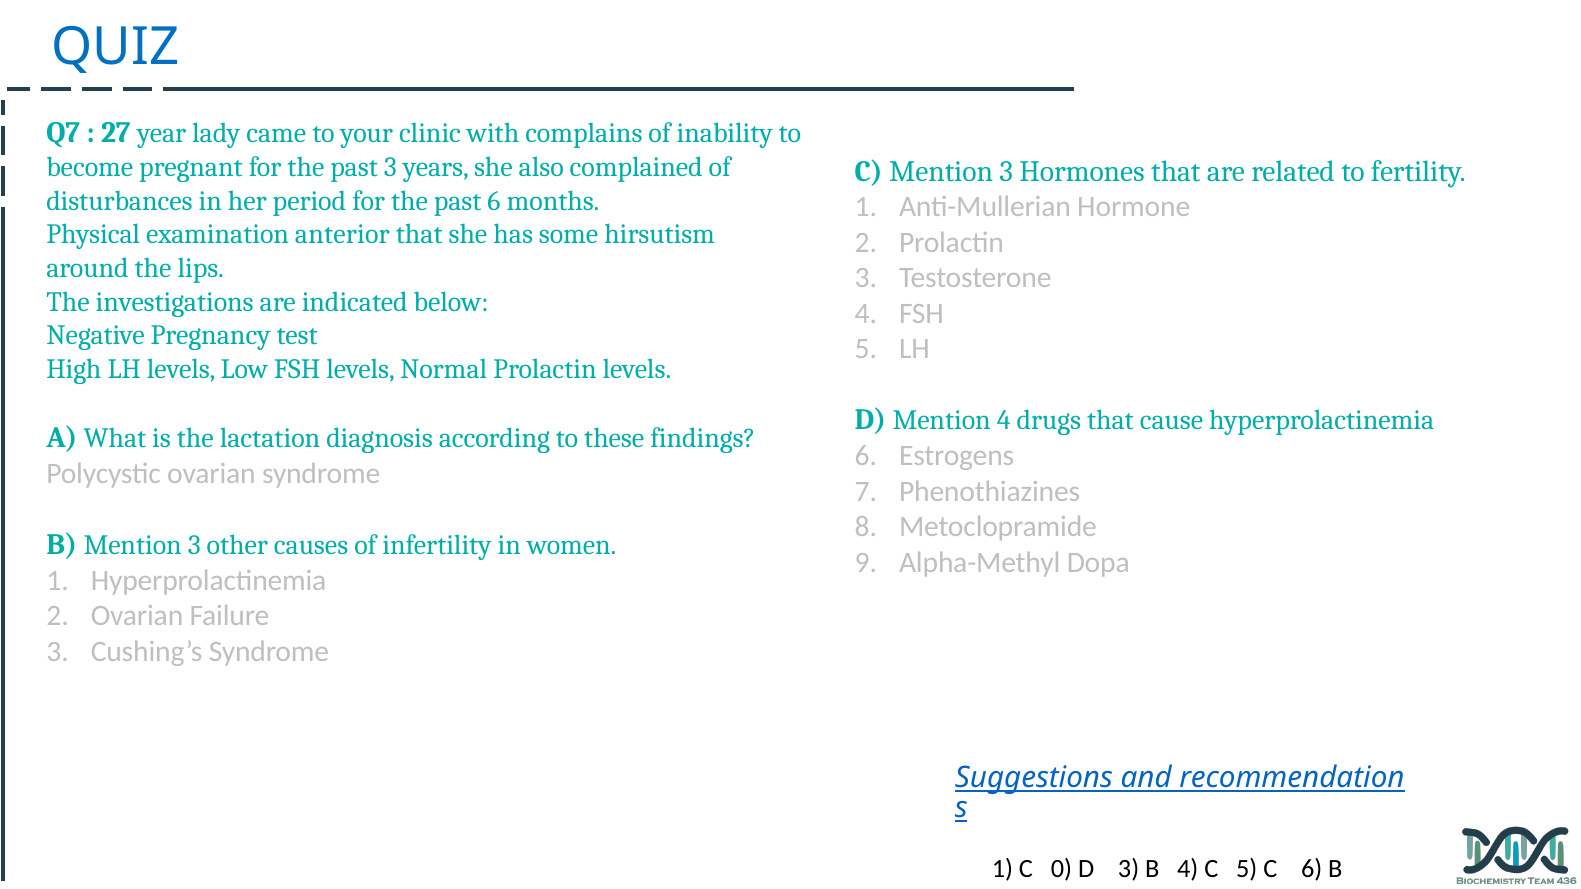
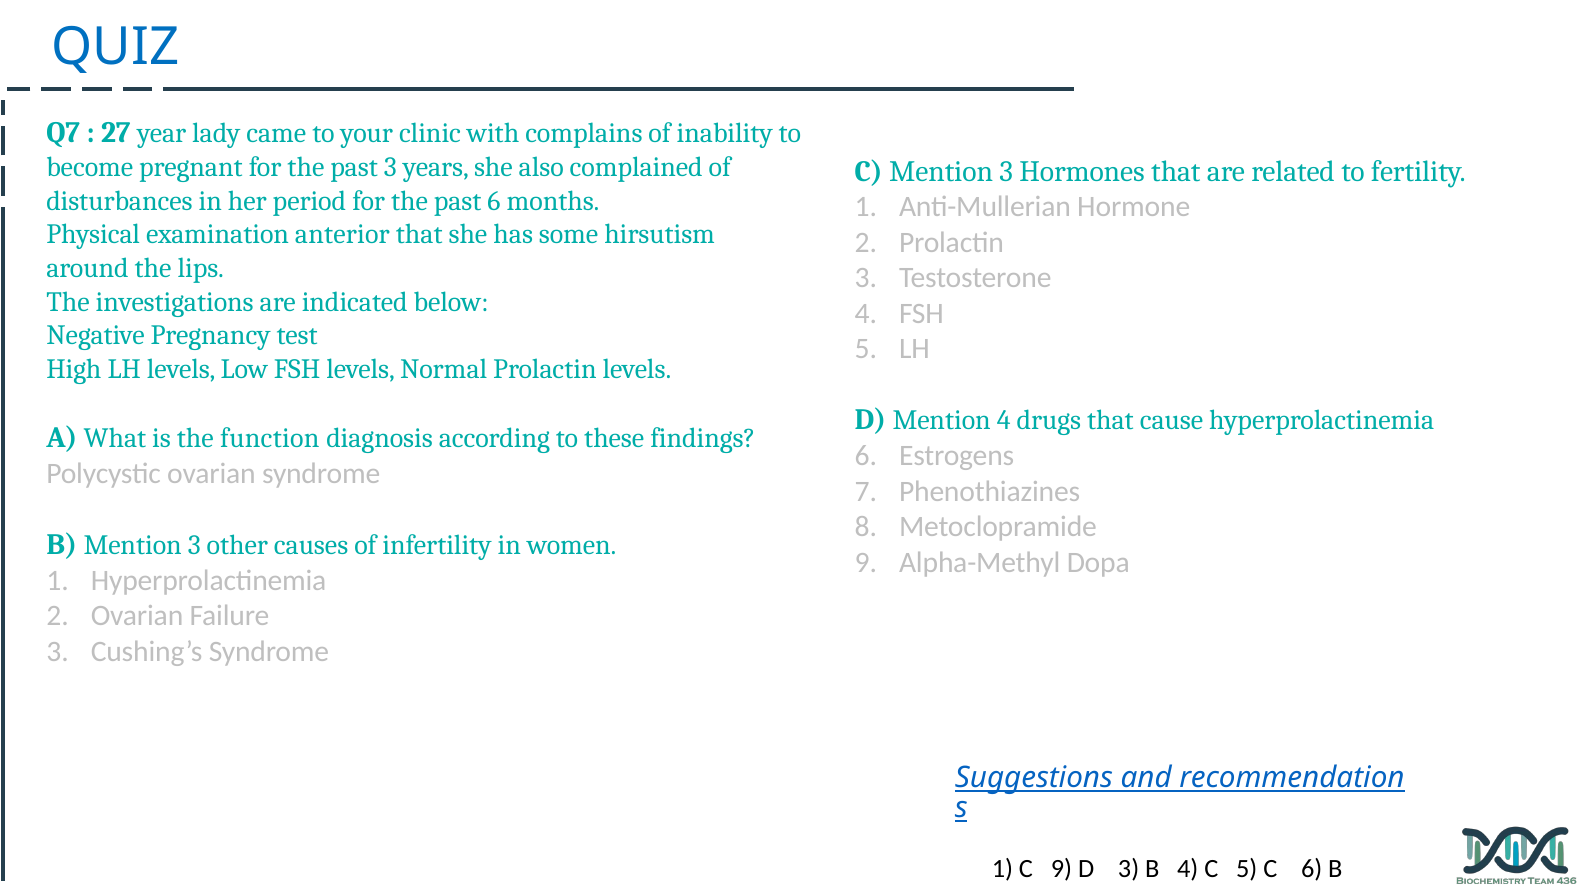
lactation: lactation -> function (270, 438)
C 0: 0 -> 9 (1061, 869)
